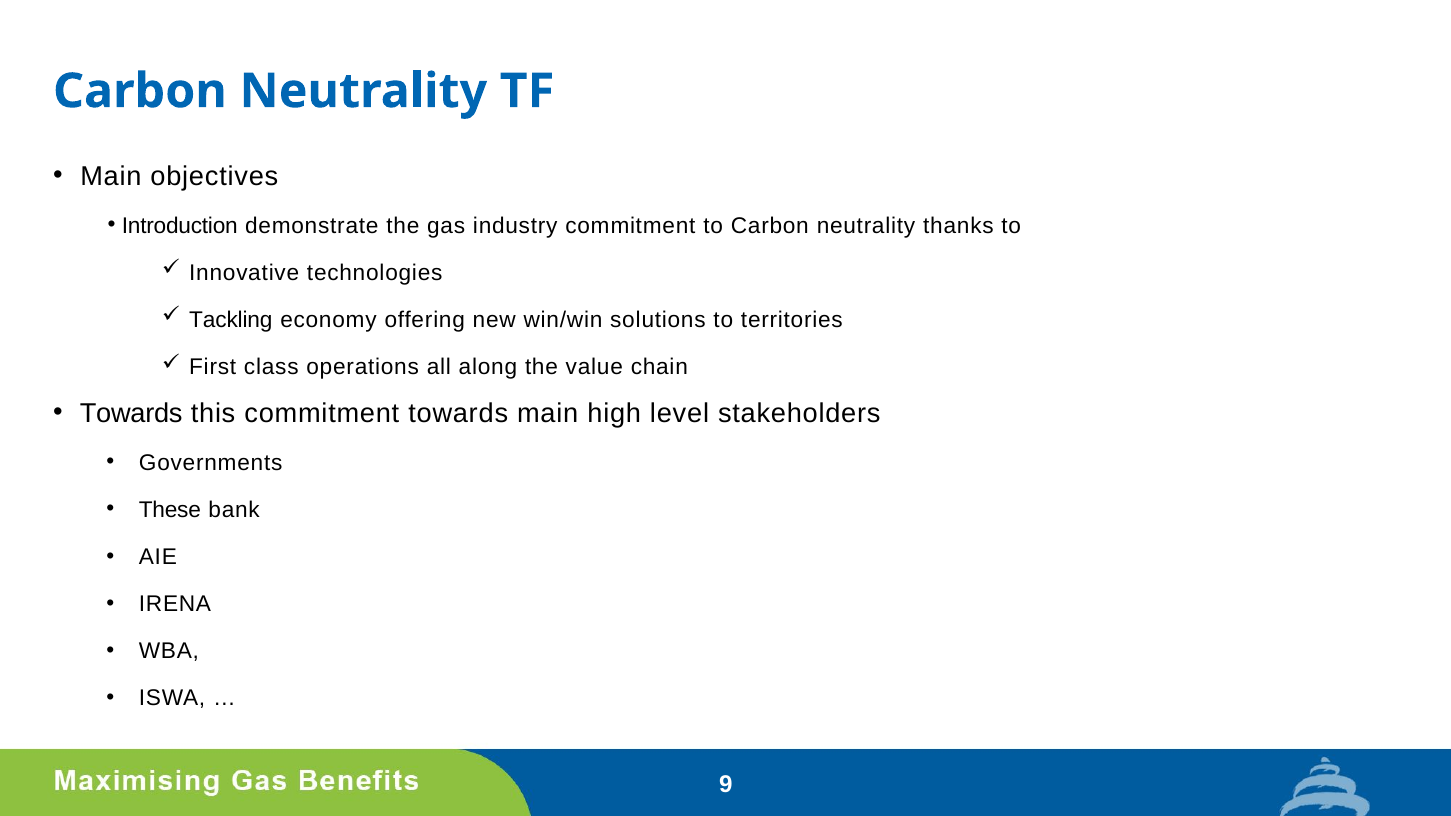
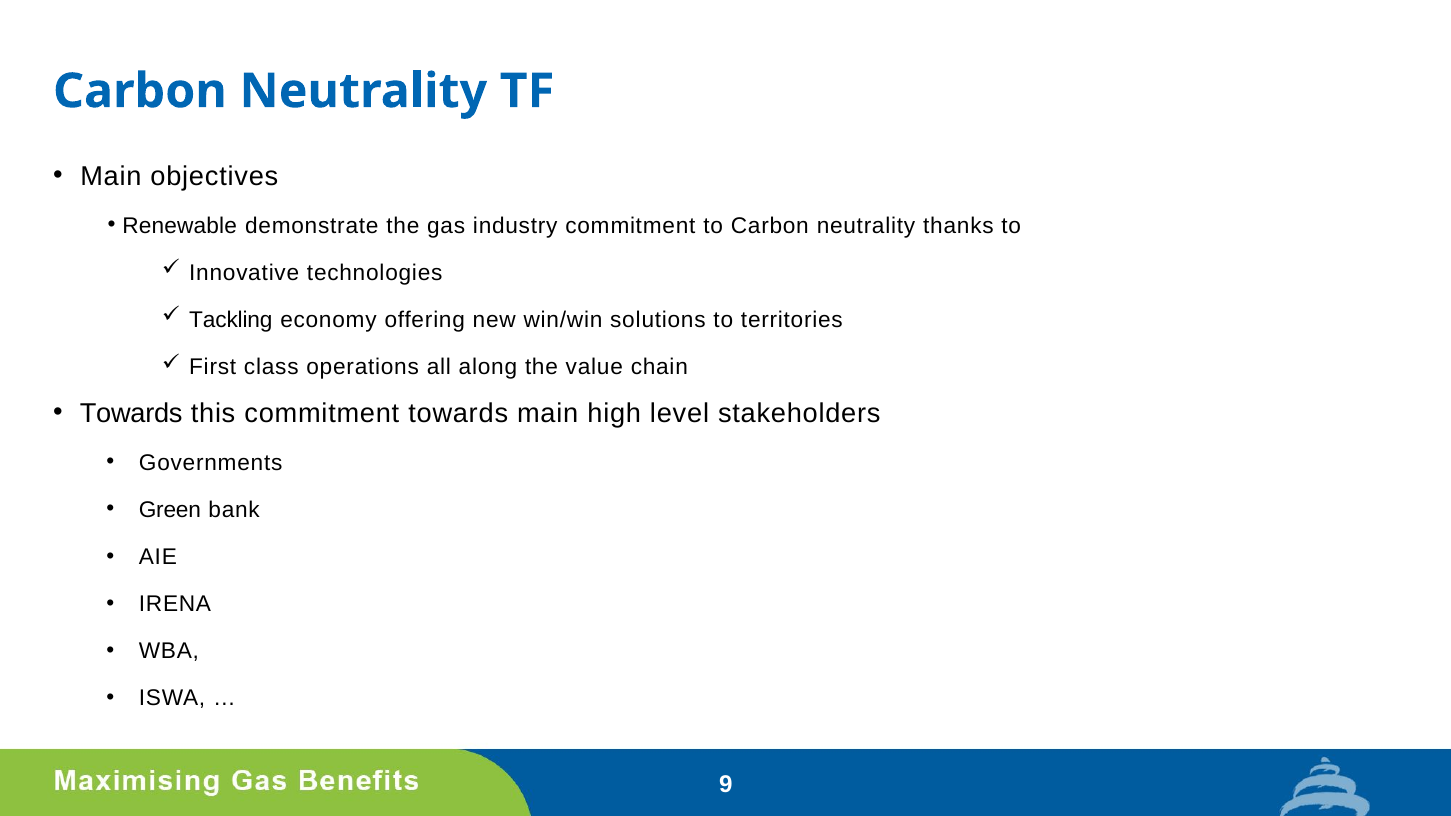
Introduction: Introduction -> Renewable (180, 226)
These: These -> Green (170, 510)
